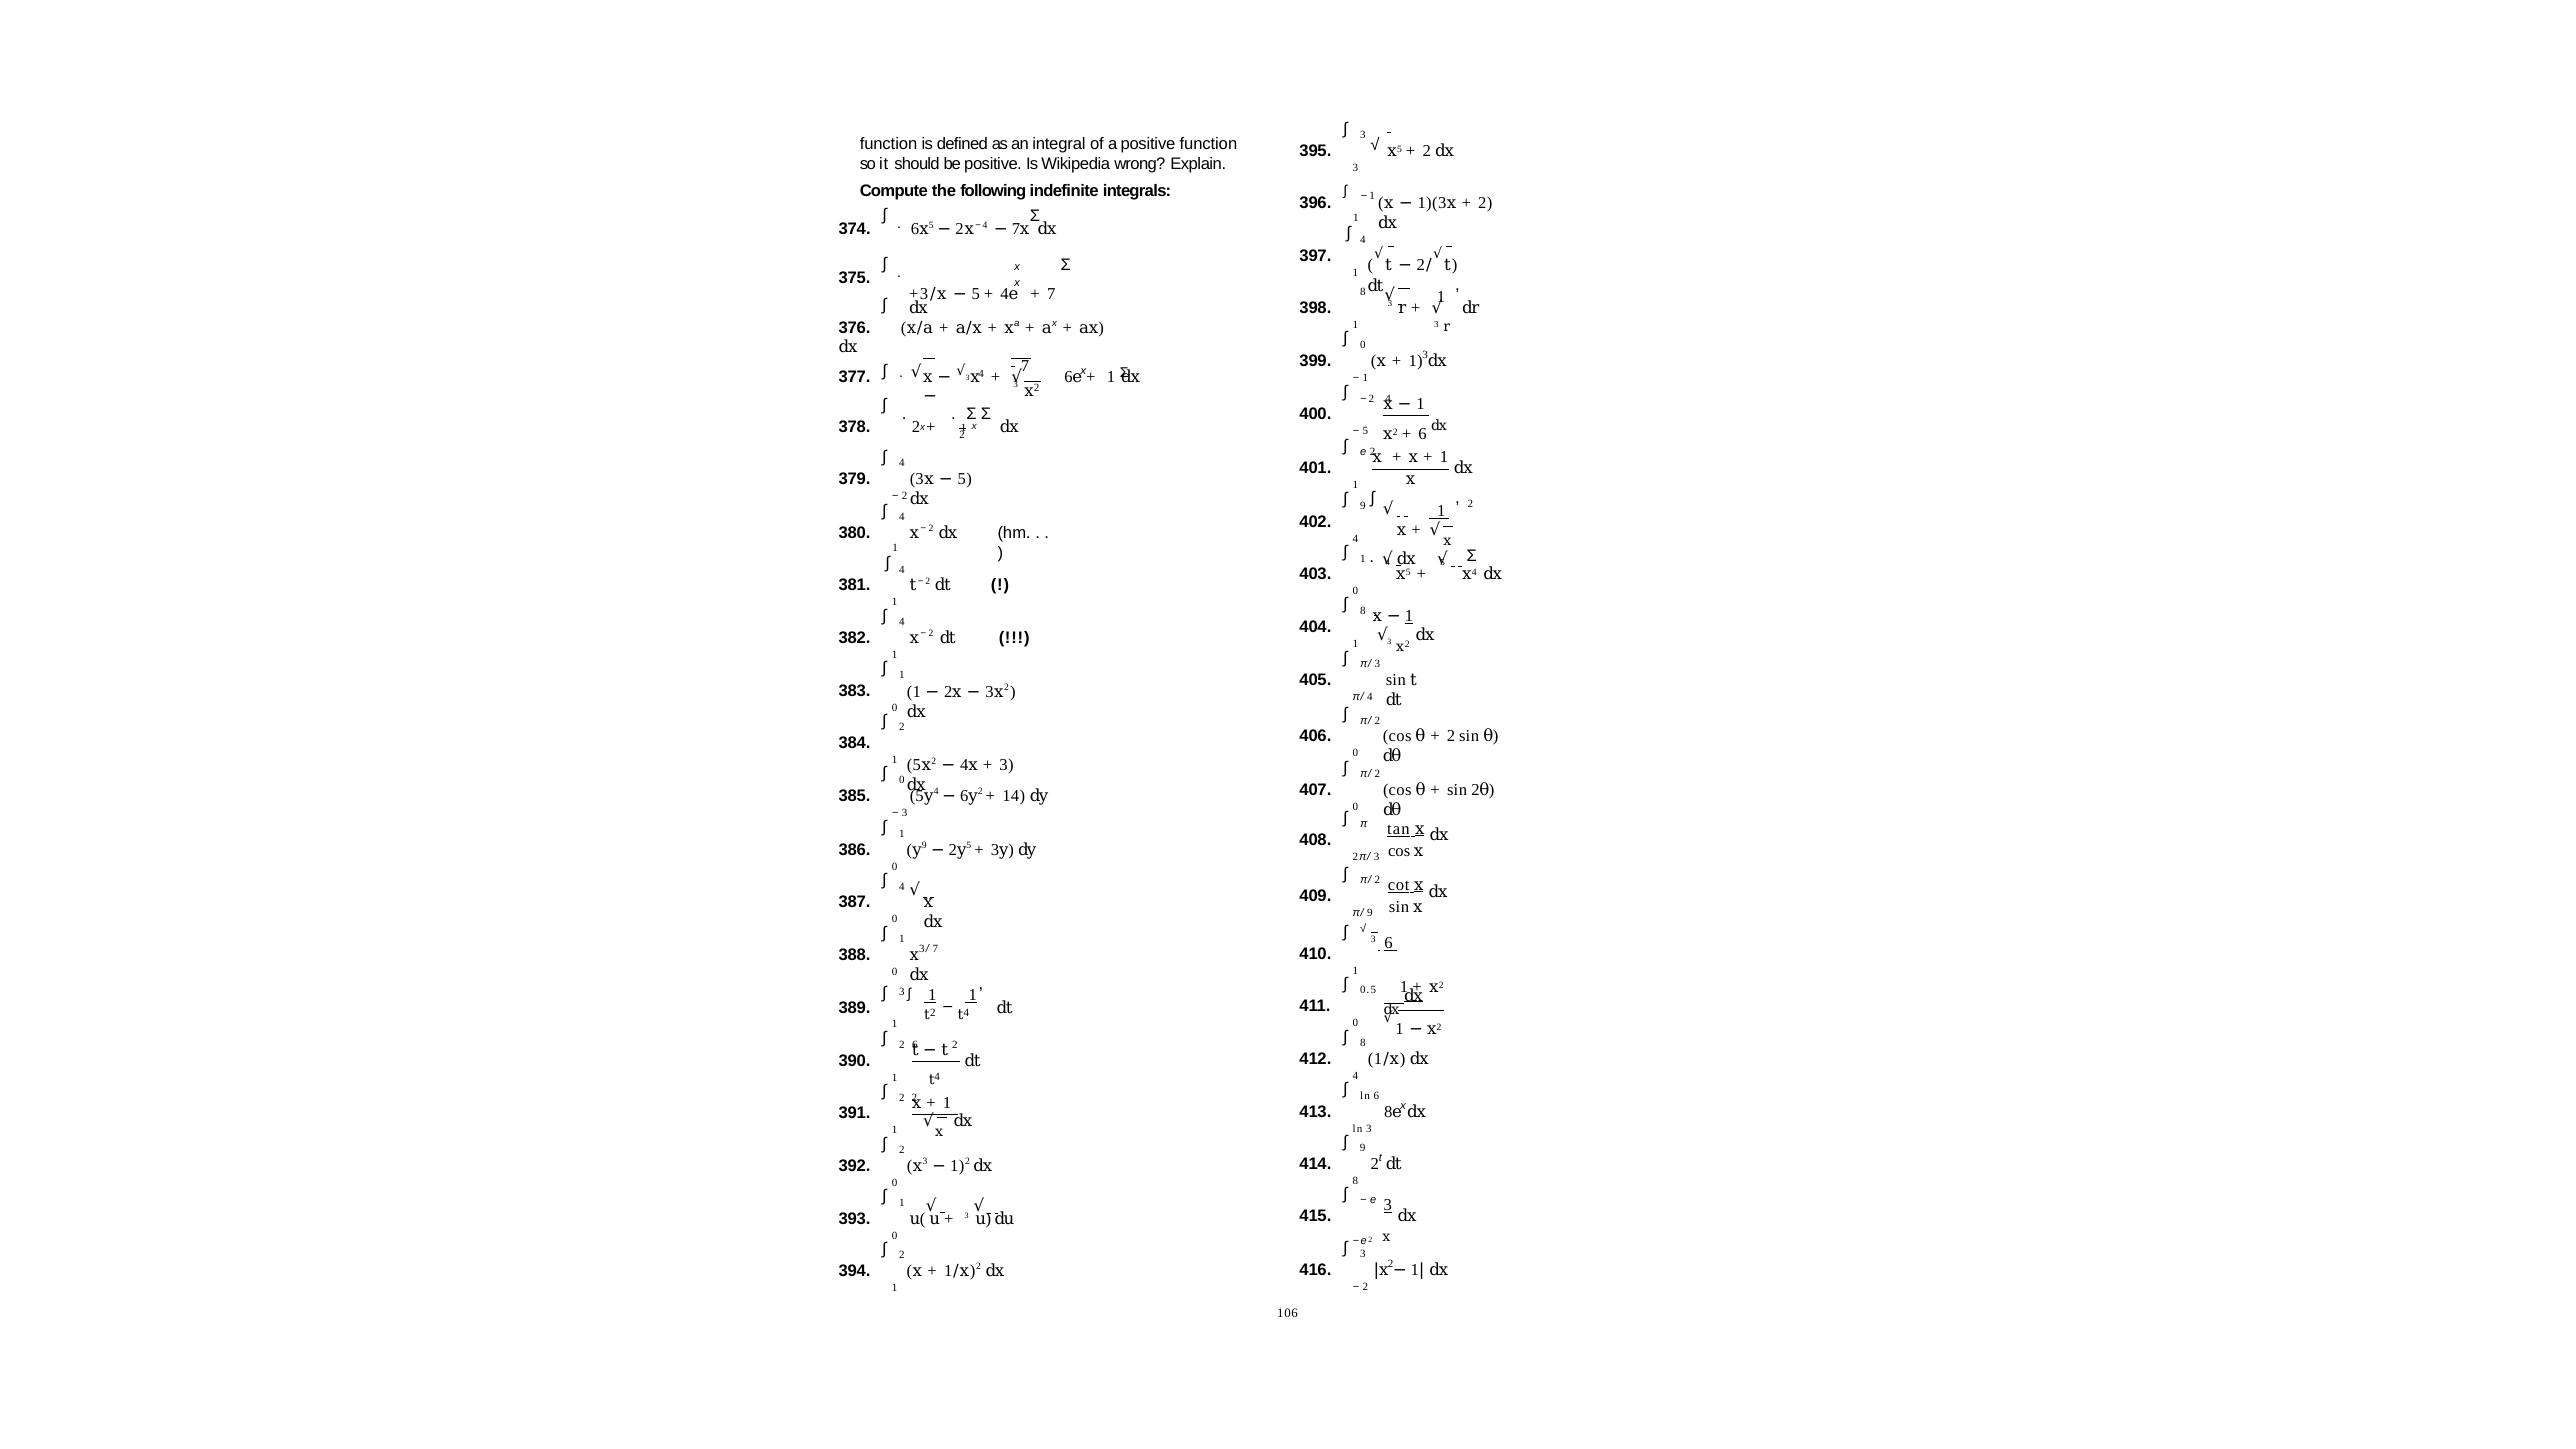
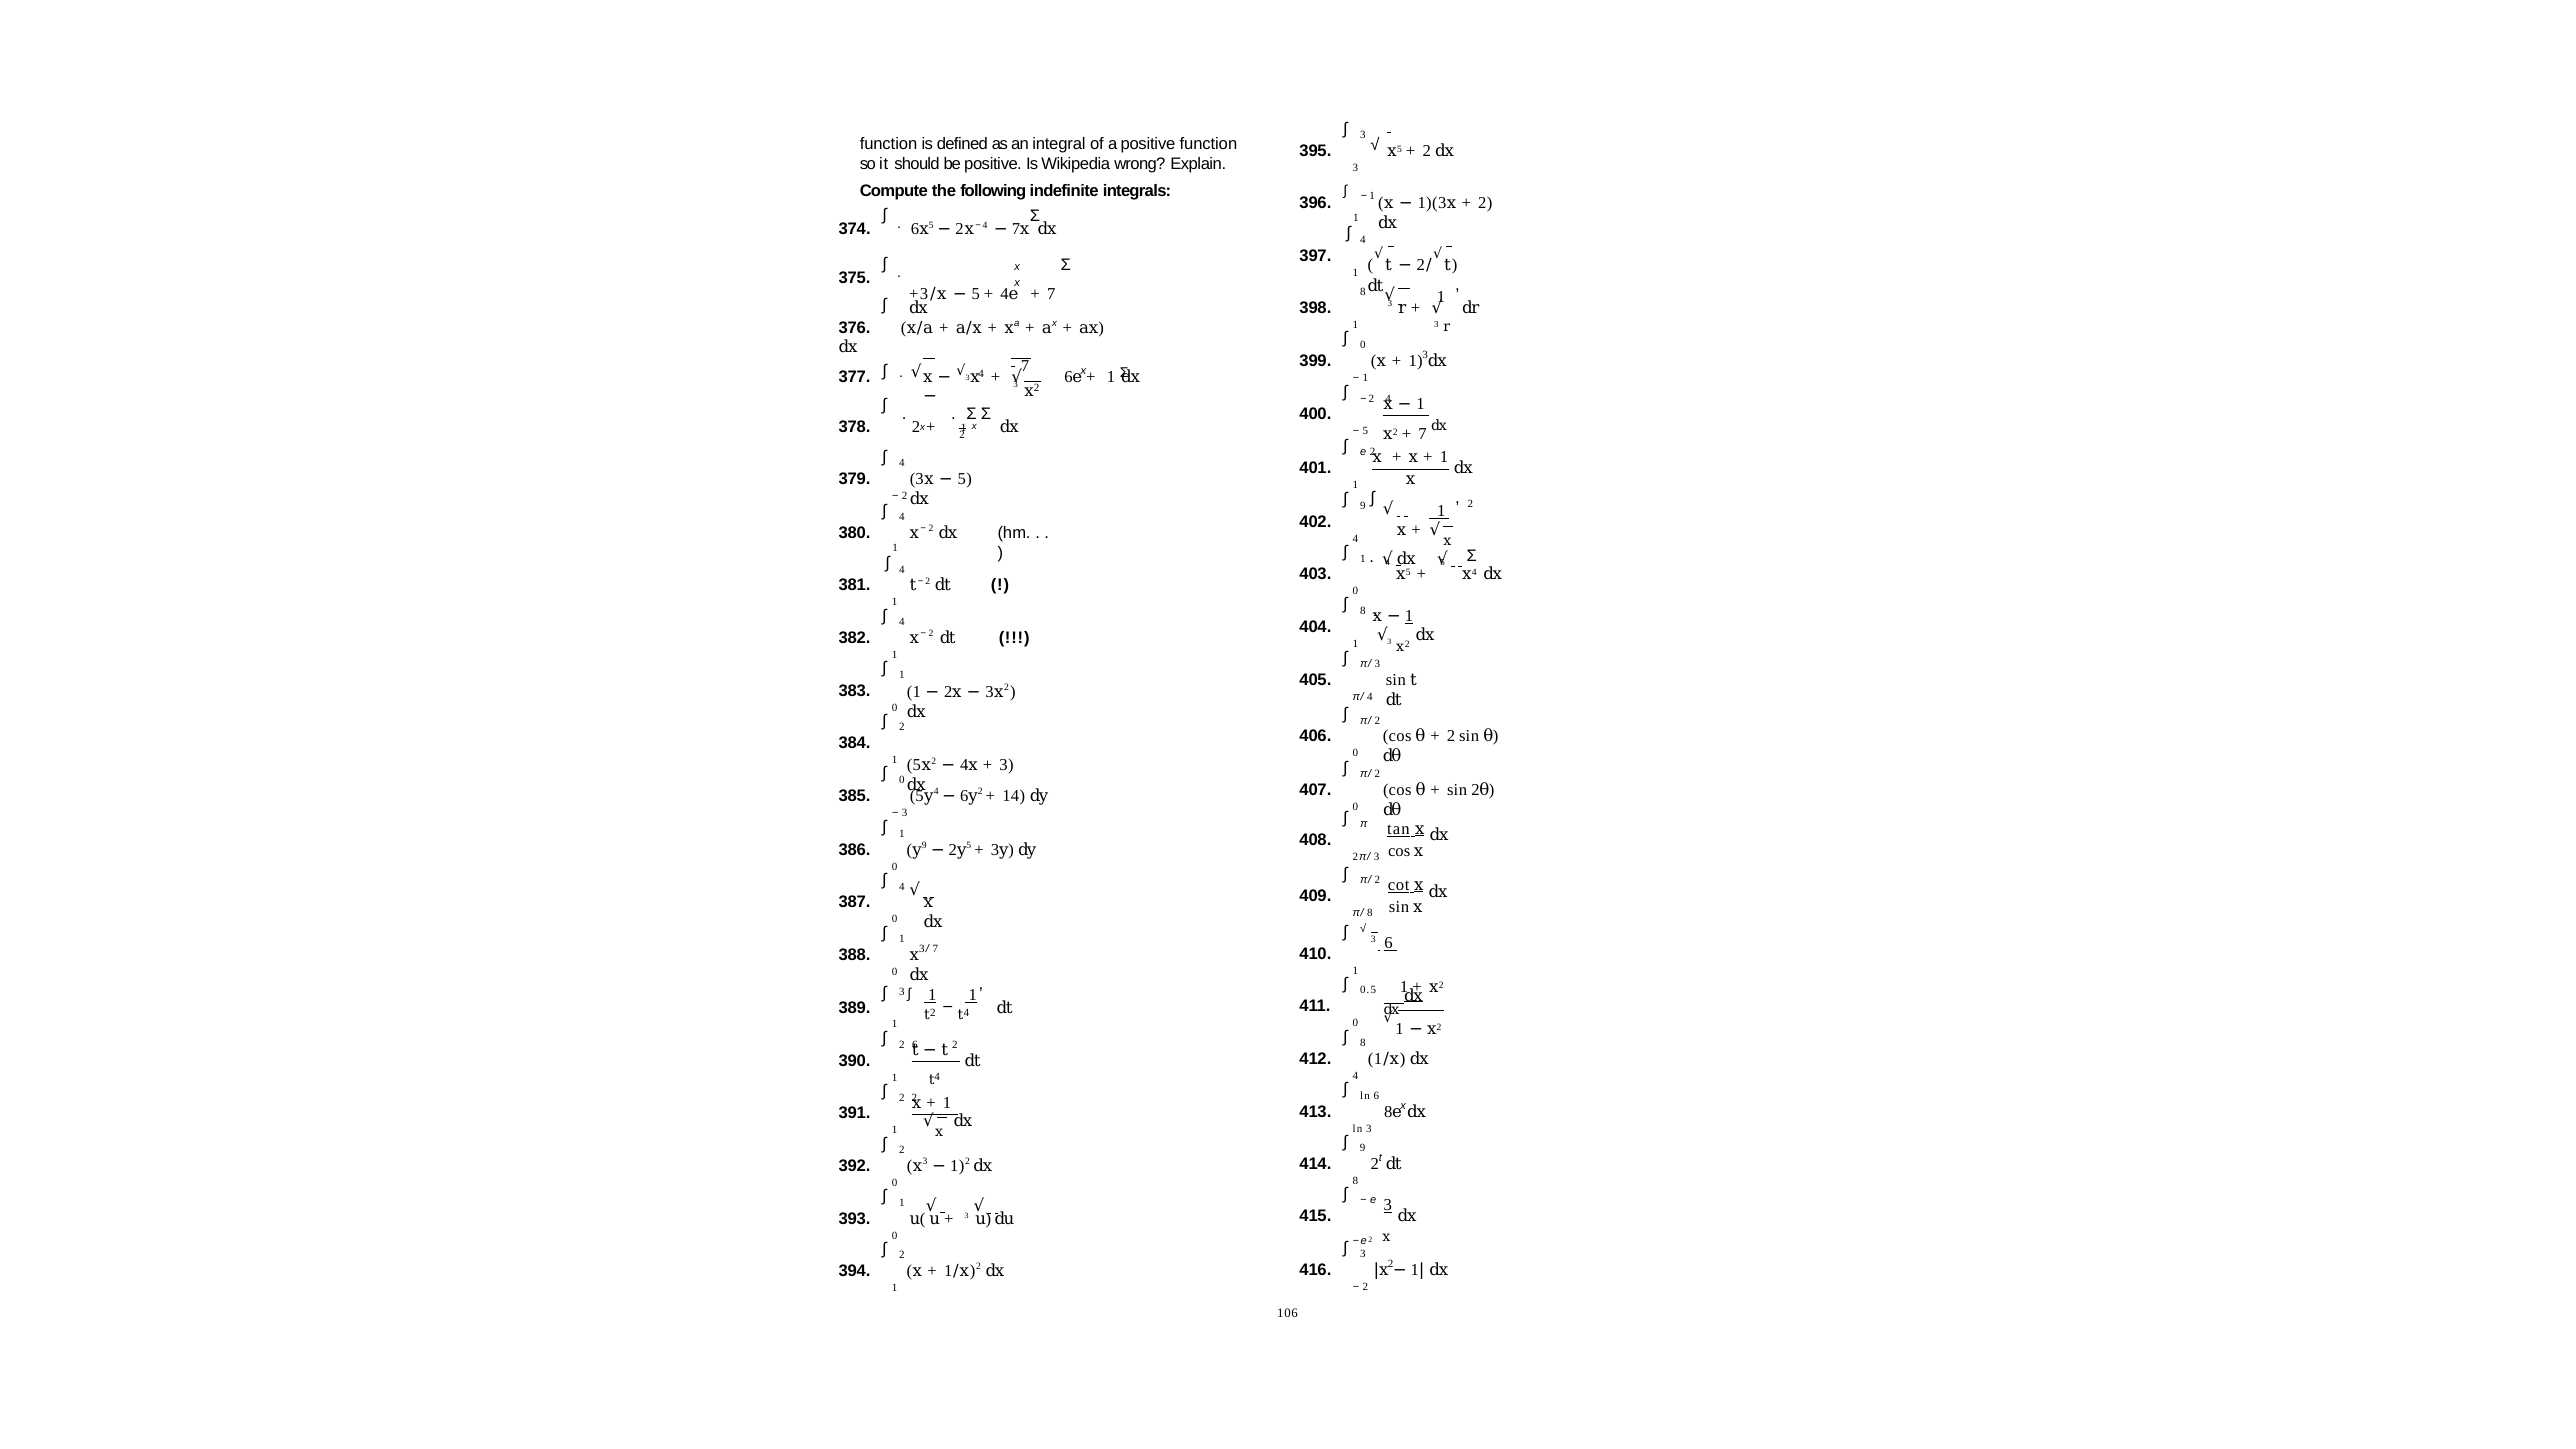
6: 6 -> 7 (1423, 434)
9: 9 -> 8 (1370, 913)
